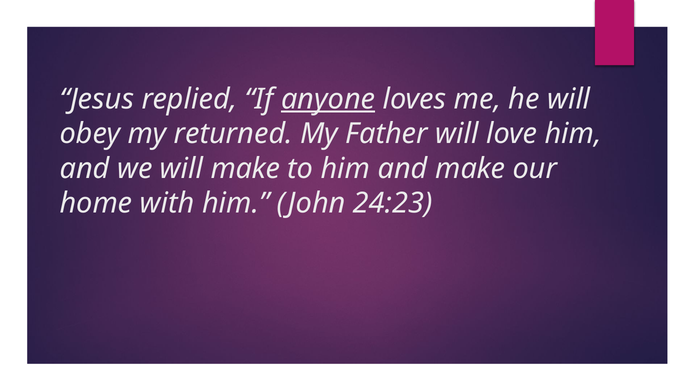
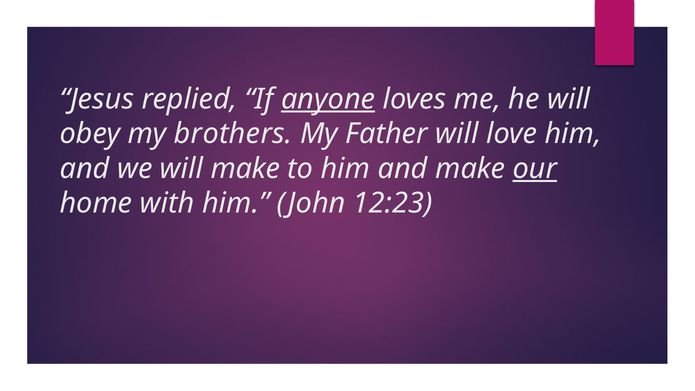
returned: returned -> brothers (233, 134)
our underline: none -> present (535, 169)
24:23: 24:23 -> 12:23 (393, 203)
